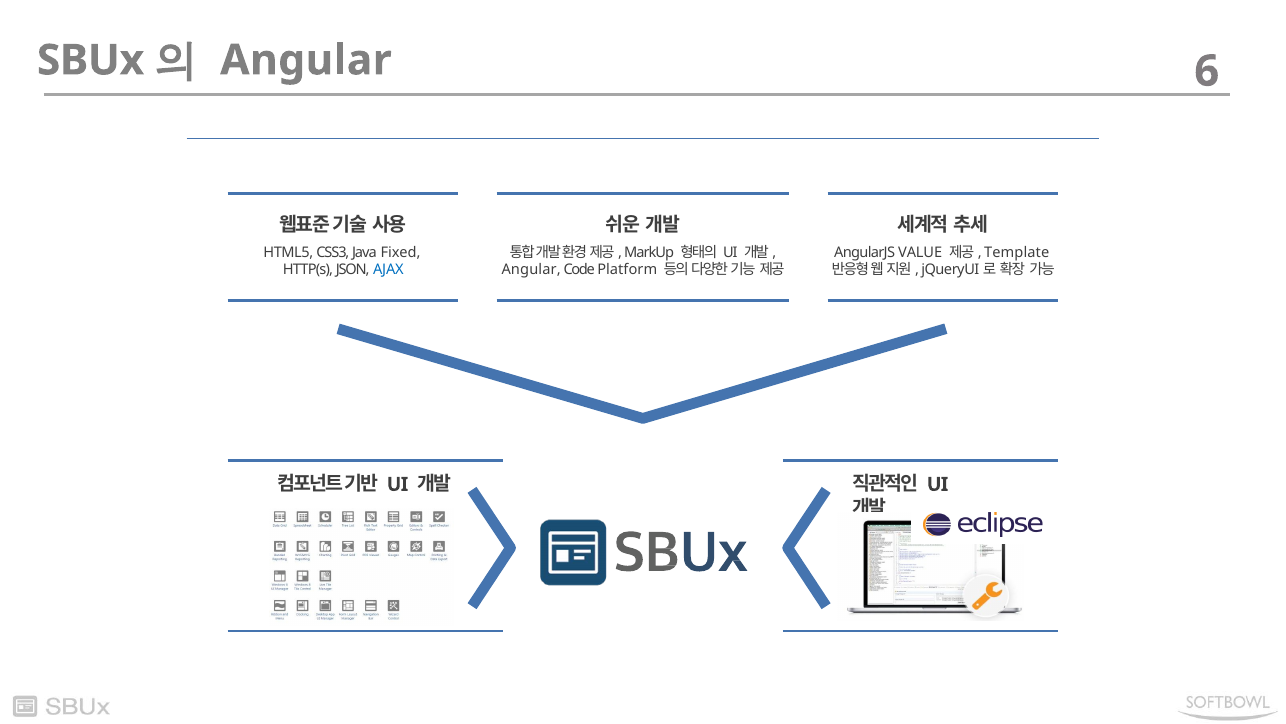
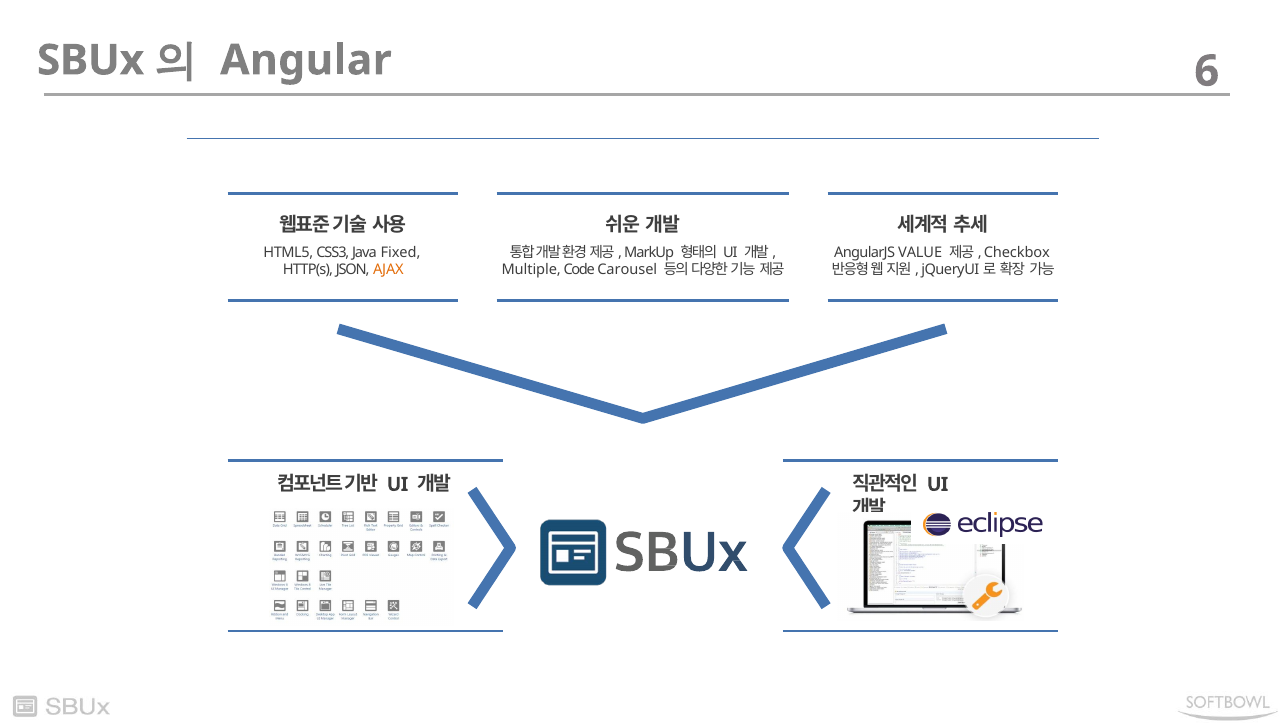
Template: Template -> Checkbox (1017, 252)
AJAX colour: blue -> orange (388, 270)
Angular: Angular -> Multiple (531, 270)
Platform: Platform -> Carousel (627, 270)
